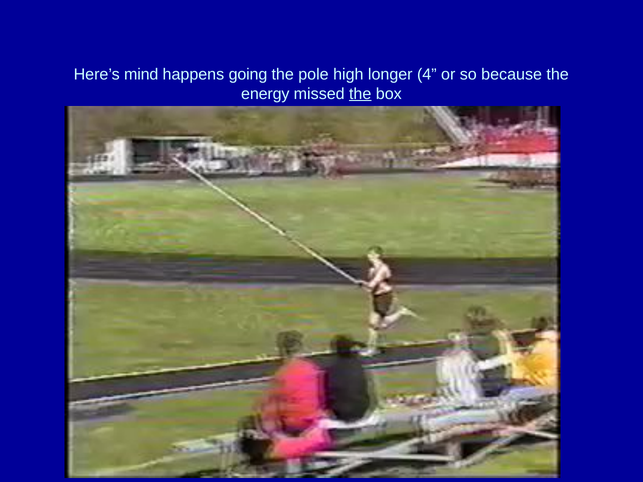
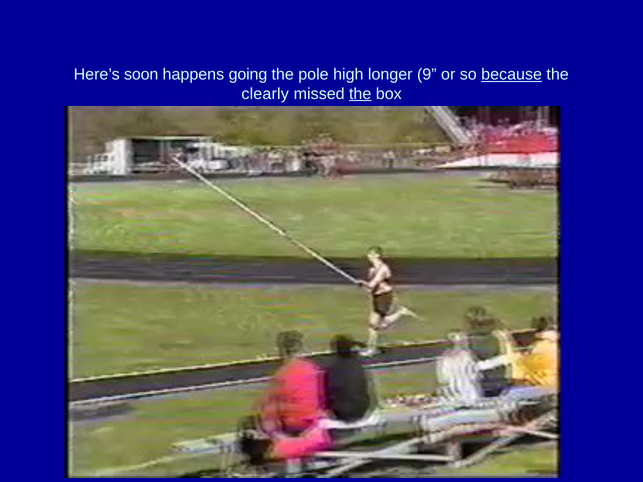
mind: mind -> soon (141, 75)
4: 4 -> 9 (427, 75)
because underline: none -> present (512, 75)
energy: energy -> clearly (265, 94)
